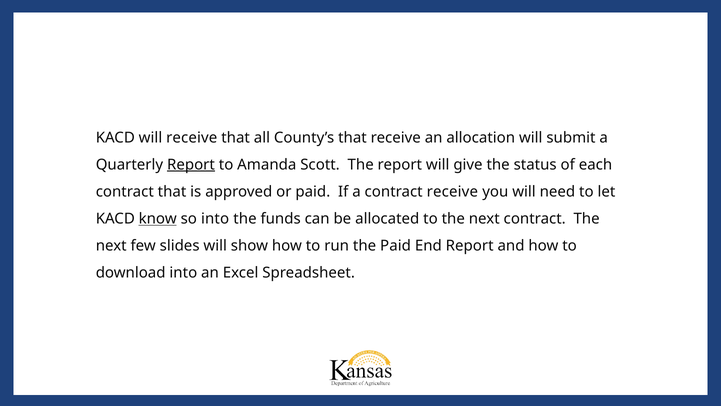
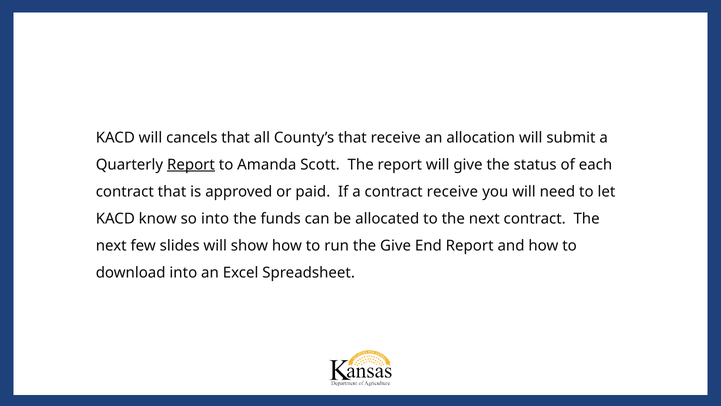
will receive: receive -> cancels (192, 137)
know underline: present -> none (158, 219)
the Paid: Paid -> Give (396, 246)
